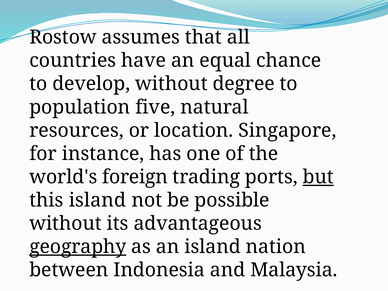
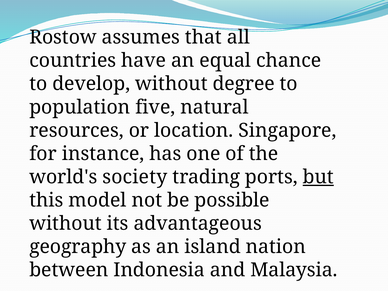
foreign: foreign -> society (135, 177)
this island: island -> model (97, 200)
geography underline: present -> none (78, 247)
